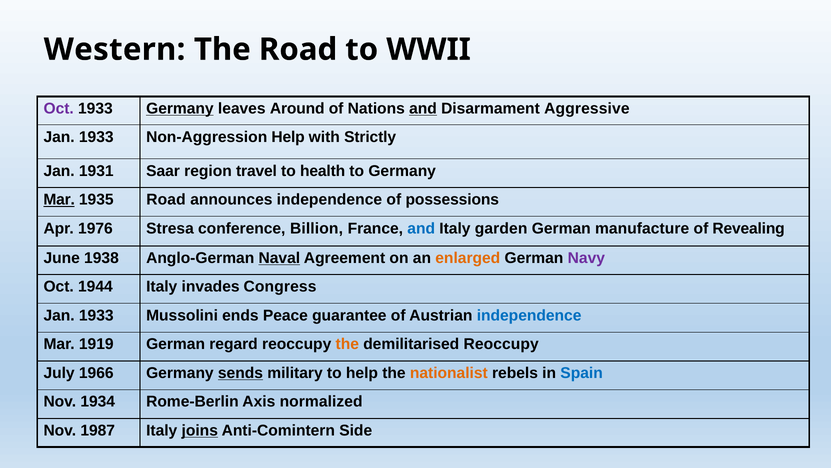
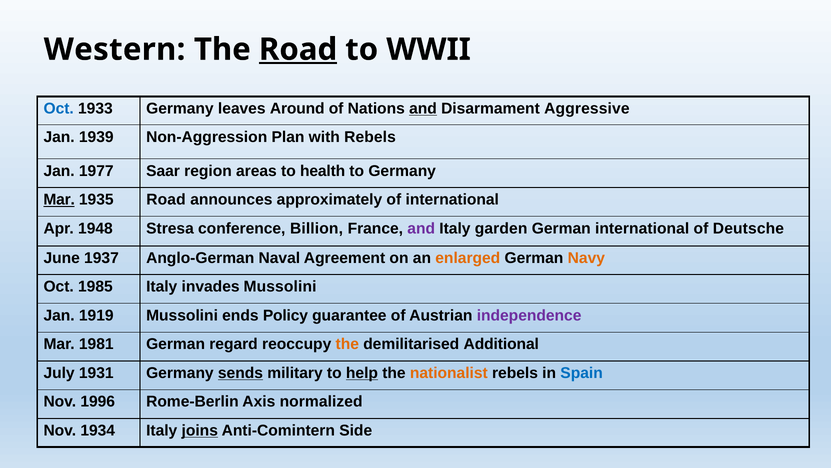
Road underline: none -> present (298, 49)
Oct colour: purple -> blue (59, 108)
Germany underline: present -> none (180, 108)
1933: 1933 -> 1939 (96, 137)
Non-Aggression Help: Help -> Plan (288, 137)
with Strictly: Strictly -> Rebels (370, 137)
1931: 1931 -> 1977 (96, 171)
travel: travel -> areas (256, 171)
announces independence: independence -> approximately (329, 199)
of possessions: possessions -> international (452, 199)
1976: 1976 -> 1948 (95, 228)
and colour: blue -> purple (421, 228)
German manufacture: manufacture -> international (642, 228)
Revealing: Revealing -> Deutsche (748, 228)
1938: 1938 -> 1937 (101, 258)
Naval underline: present -> none (279, 258)
Navy colour: purple -> orange (586, 258)
1944: 1944 -> 1985 (95, 286)
invades Congress: Congress -> Mussolini (280, 286)
1933: 1933 -> 1919 (96, 315)
Peace: Peace -> Policy (285, 315)
independence colour: blue -> purple (529, 315)
1919: 1919 -> 1981 (96, 344)
demilitarised Reoccupy: Reoccupy -> Additional (501, 344)
1966: 1966 -> 1931 (96, 373)
help underline: none -> present (362, 373)
1934: 1934 -> 1996 (98, 401)
1987: 1987 -> 1934 (98, 430)
